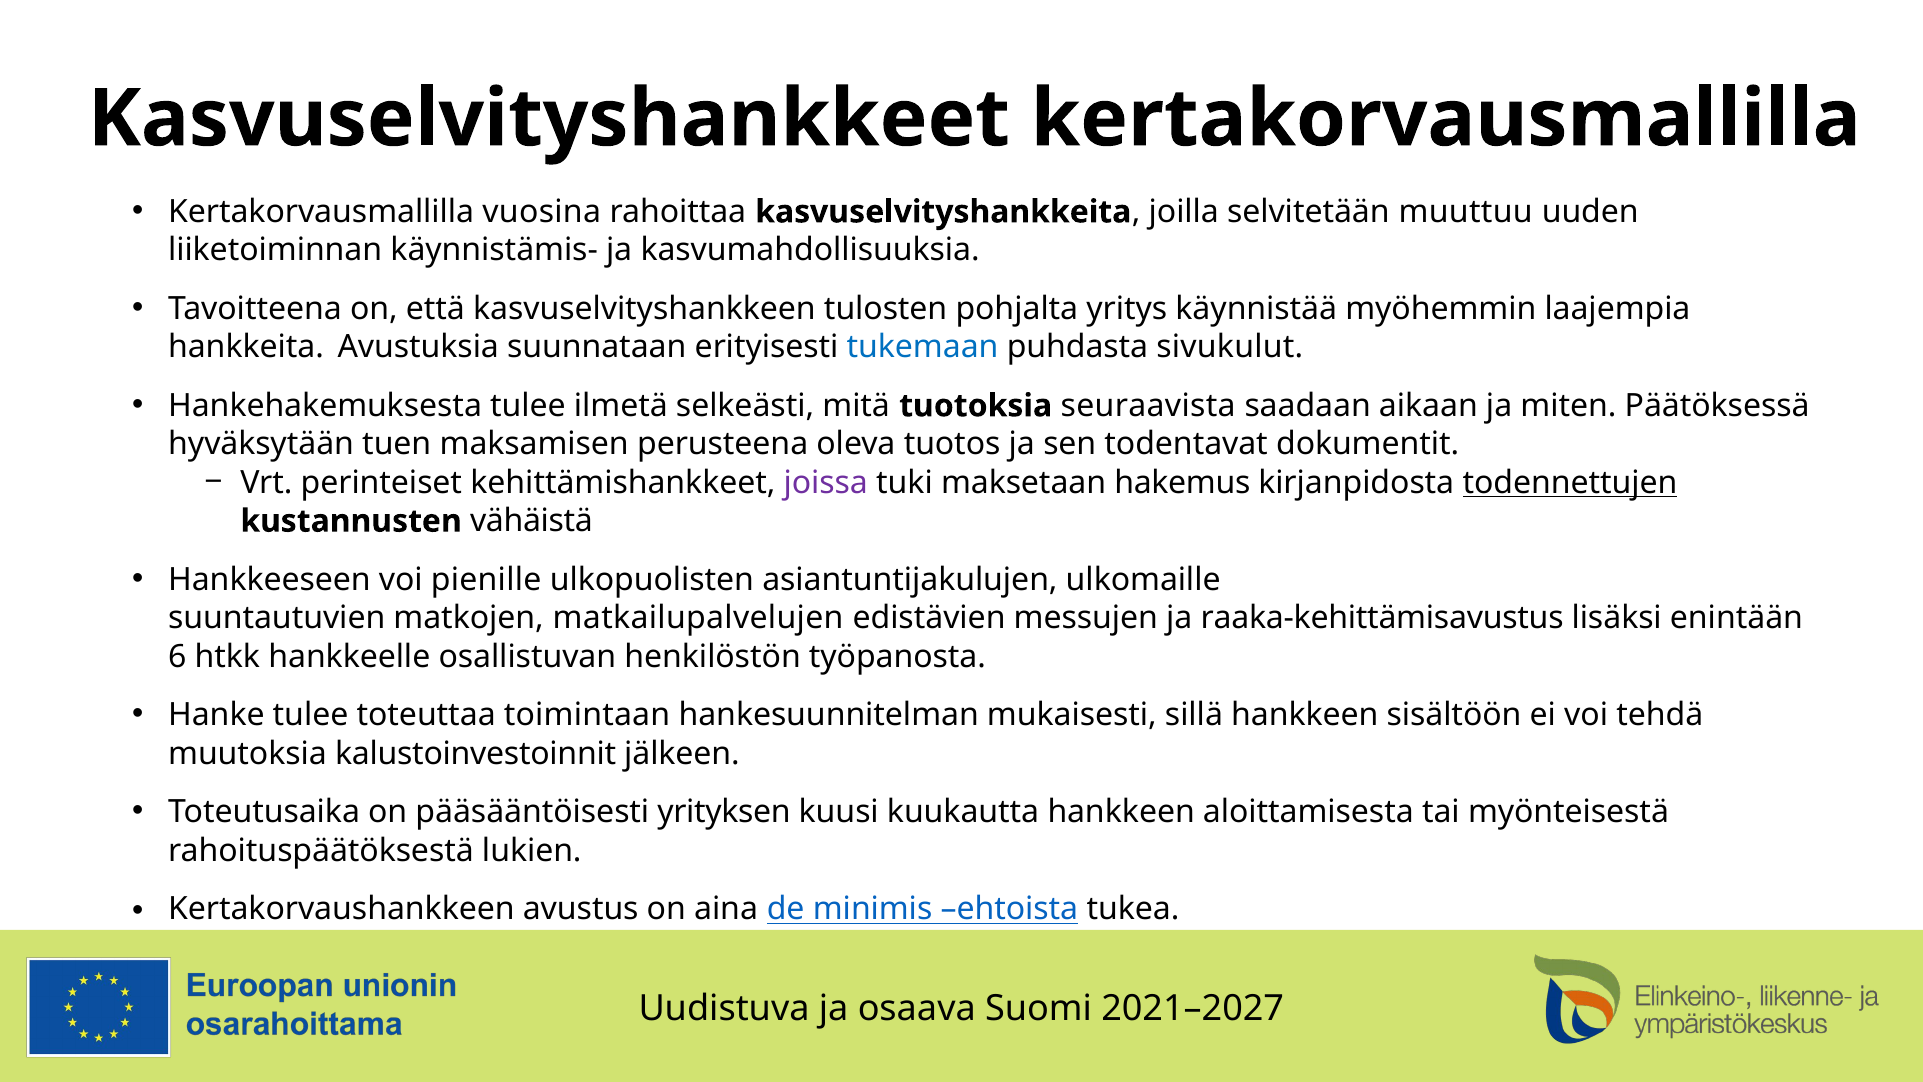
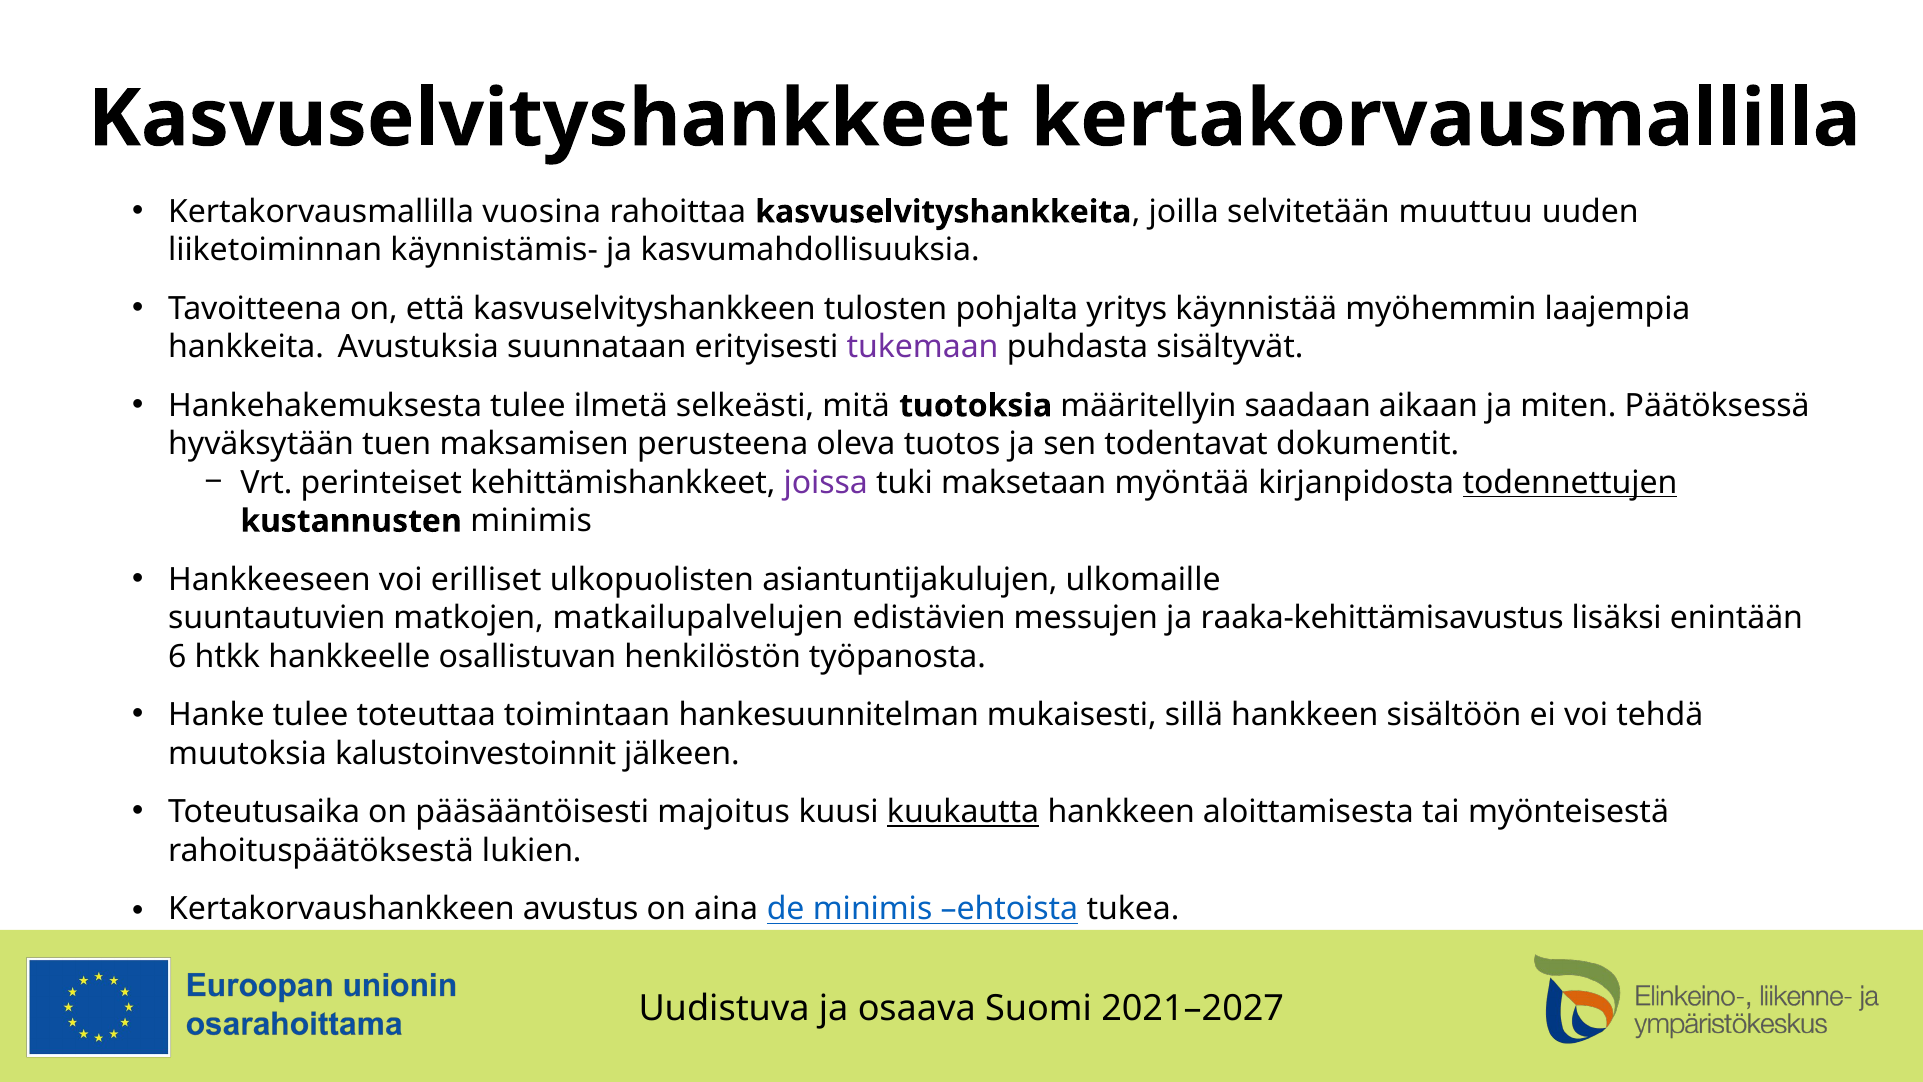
tukemaan colour: blue -> purple (923, 347)
sivukulut: sivukulut -> sisältyvät (1230, 347)
seuraavista: seuraavista -> määritellyin (1148, 406)
hakemus: hakemus -> myöntää (1182, 483)
kustannusten vähäistä: vähäistä -> minimis (531, 521)
pienille: pienille -> erilliset (486, 579)
yrityksen: yrityksen -> majoitus (724, 812)
kuukautta underline: none -> present (963, 812)
